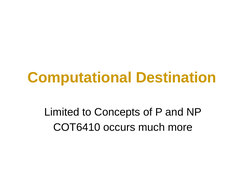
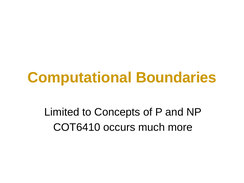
Destination: Destination -> Boundaries (176, 78)
